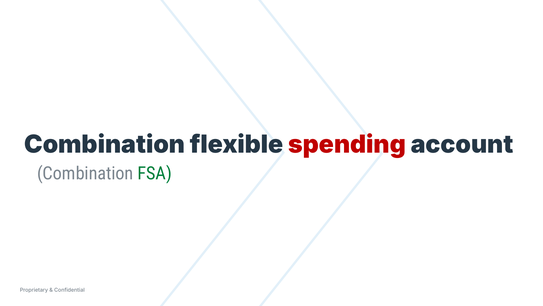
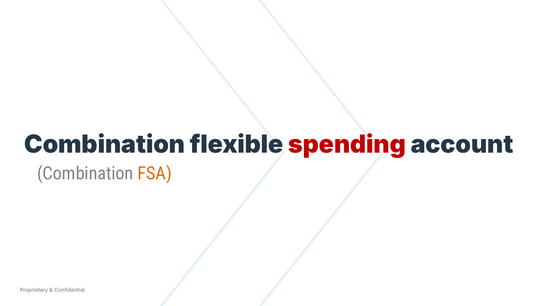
FSA colour: green -> orange (155, 173)
